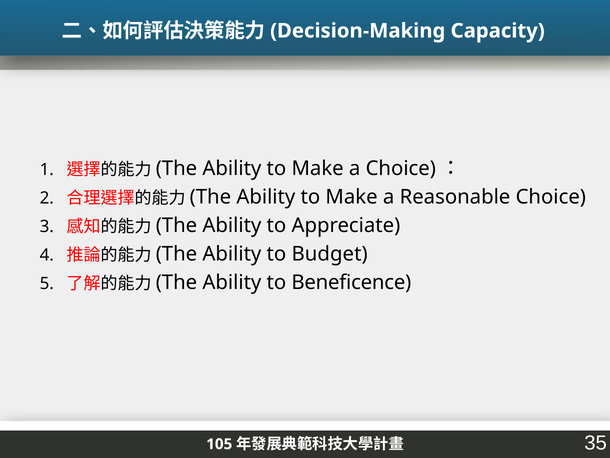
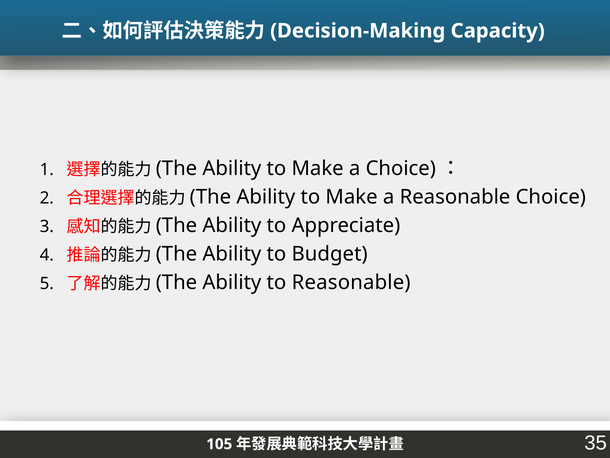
to Beneficence: Beneficence -> Reasonable (351, 282)
